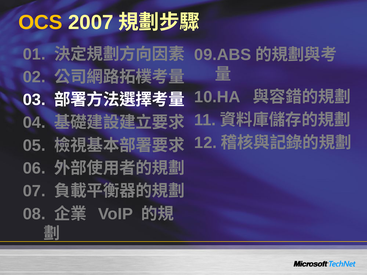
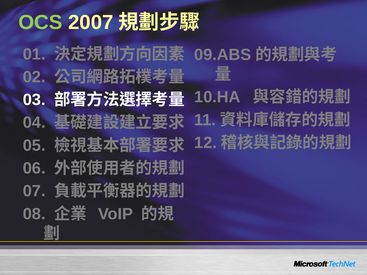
OCS colour: yellow -> light green (40, 22)
